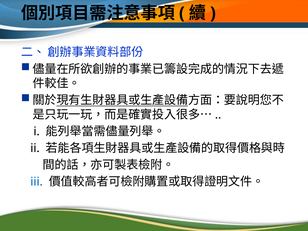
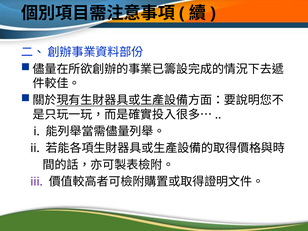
iii colour: blue -> purple (37, 182)
